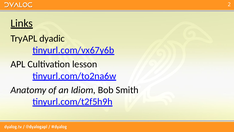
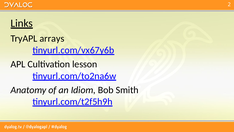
dyadic: dyadic -> arrays (52, 38)
